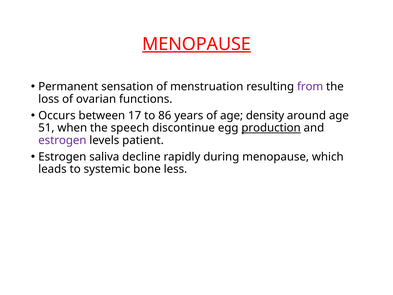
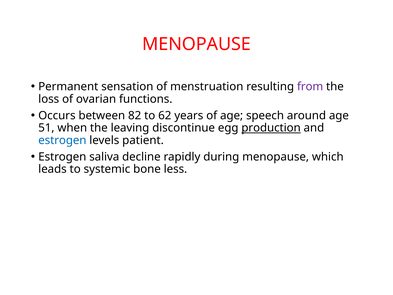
MENOPAUSE underline: present -> none (197, 44)
17: 17 -> 82 (135, 115)
86: 86 -> 62 (165, 115)
density: density -> speech (265, 115)
speech: speech -> leaving (130, 128)
estrogen colour: purple -> blue (62, 140)
